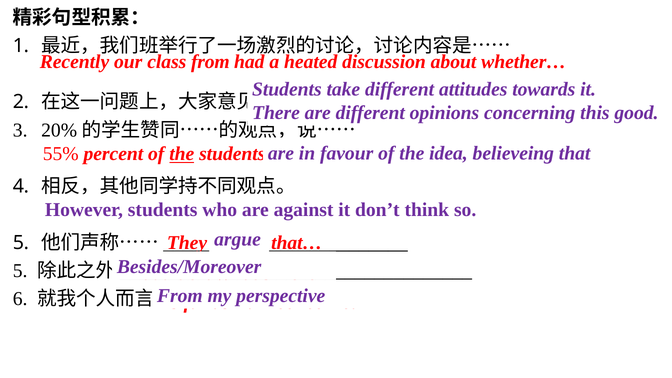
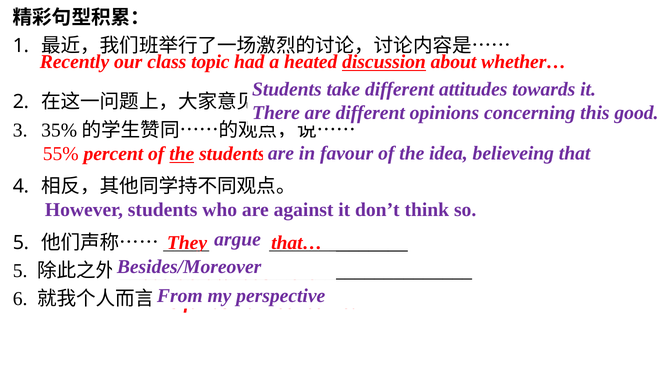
class from: from -> topic (210, 62)
discussion underline: none -> present (384, 62)
20%: 20% -> 35% (59, 130)
